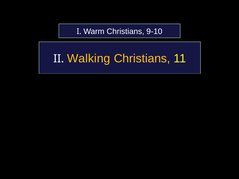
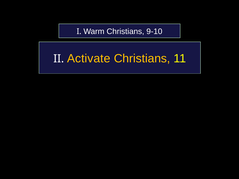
Walking: Walking -> Activate (89, 59)
